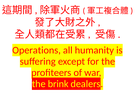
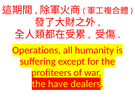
brink: brink -> have (58, 84)
